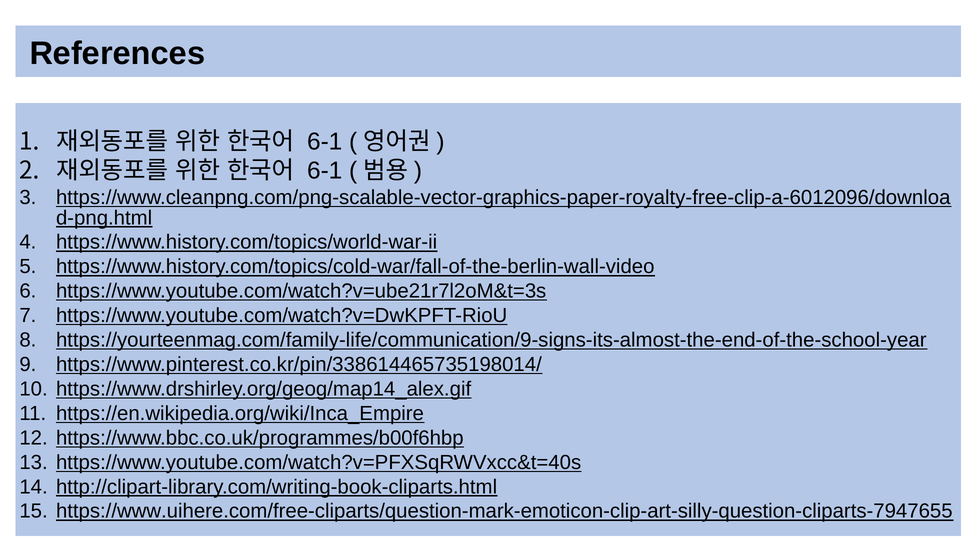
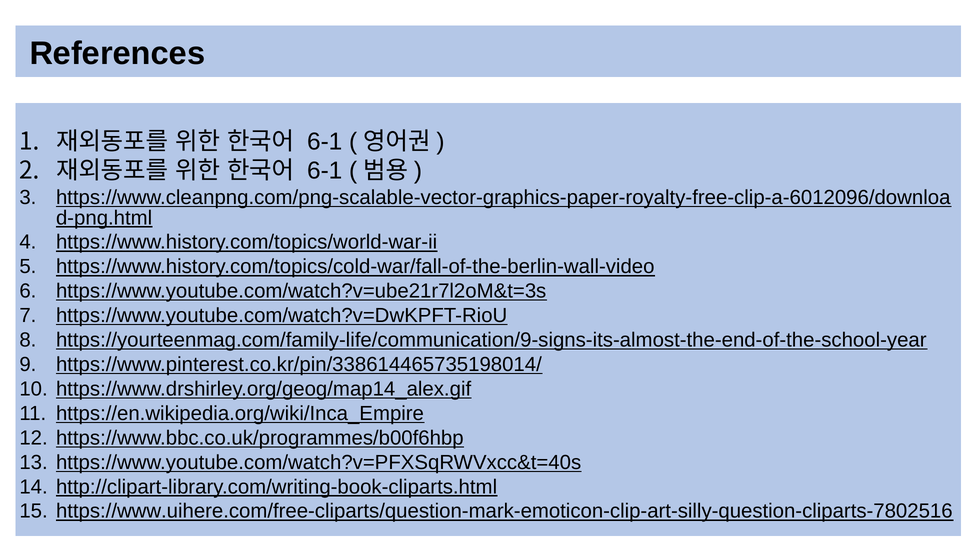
https://www.uihere.com/free-cliparts/question-mark-emoticon-clip-art-silly-question-cliparts-7947655: https://www.uihere.com/free-cliparts/question-mark-emoticon-clip-art-silly-question-cliparts-7947655 -> https://www.uihere.com/free-cliparts/question-mark-emoticon-clip-art-silly-question-cliparts-7802516 (504, 511)
